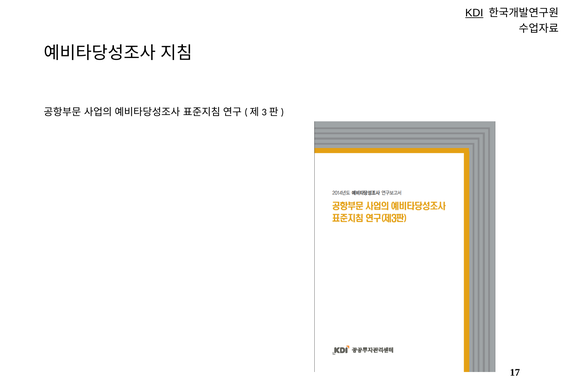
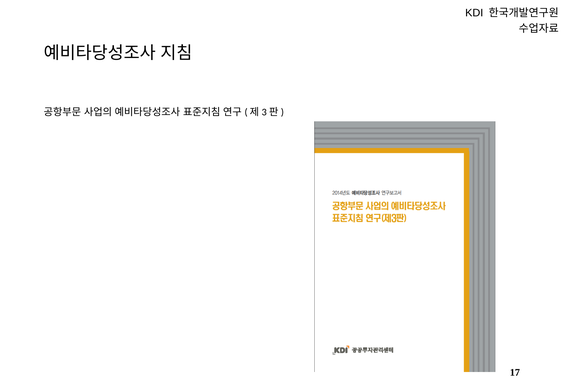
KDI underline: present -> none (474, 13)
